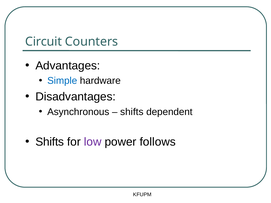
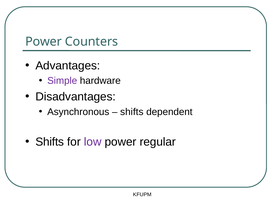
Circuit: Circuit -> Power (44, 42)
Simple colour: blue -> purple (62, 81)
follows: follows -> regular (158, 142)
